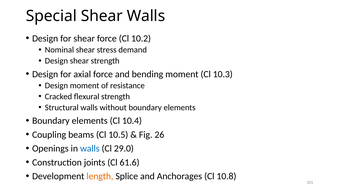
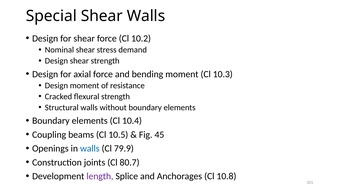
26: 26 -> 45 (159, 134)
29.0: 29.0 -> 79.9 (124, 148)
61.6: 61.6 -> 80.7 (130, 162)
length colour: orange -> purple (100, 176)
